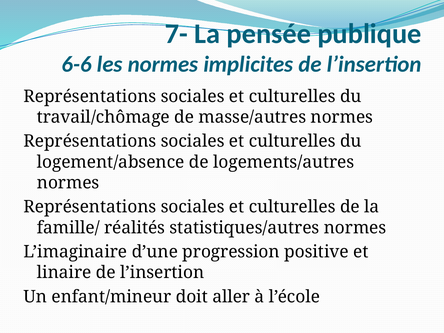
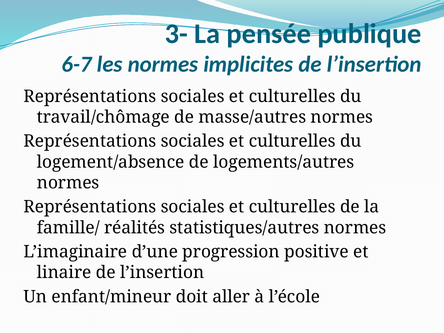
7-: 7- -> 3- (176, 34)
6-6: 6-6 -> 6-7 (77, 64)
